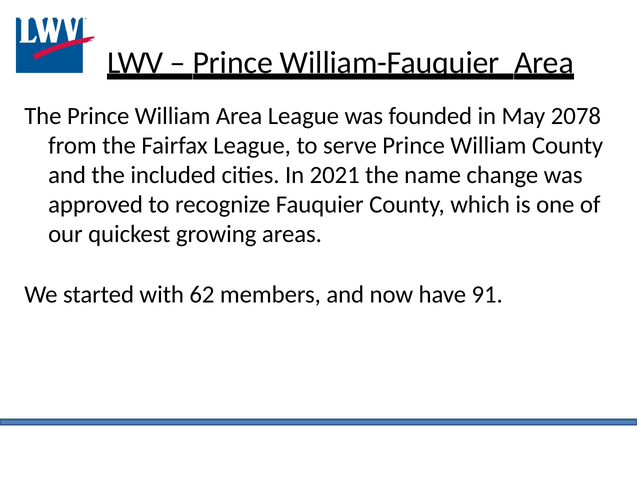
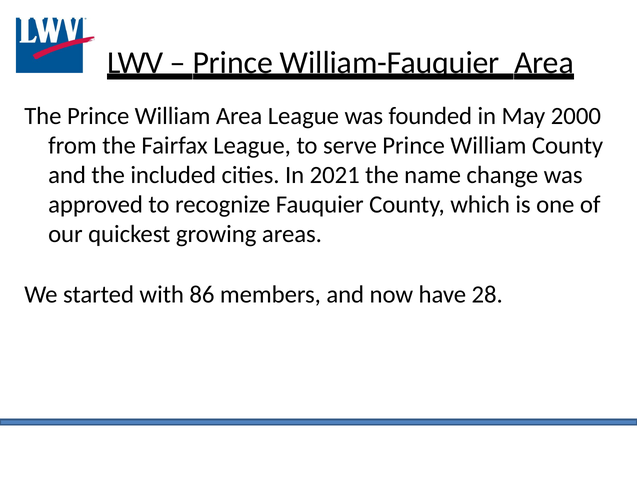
2078: 2078 -> 2000 (576, 116)
62: 62 -> 86 (202, 294)
91: 91 -> 28 (487, 294)
